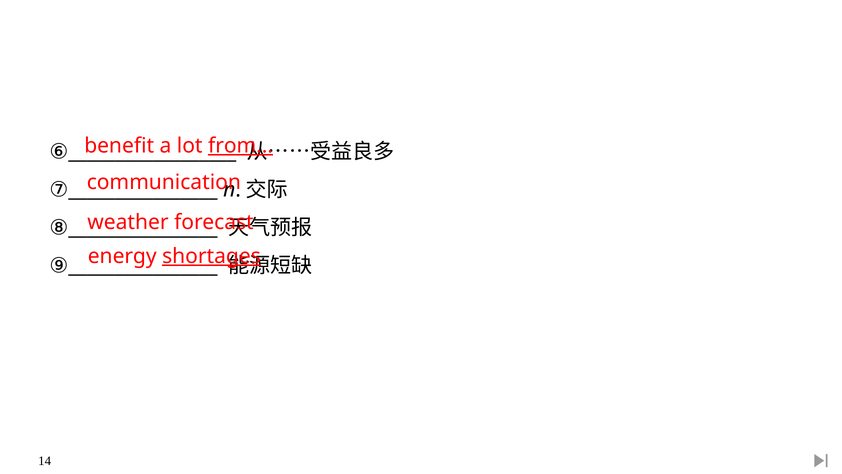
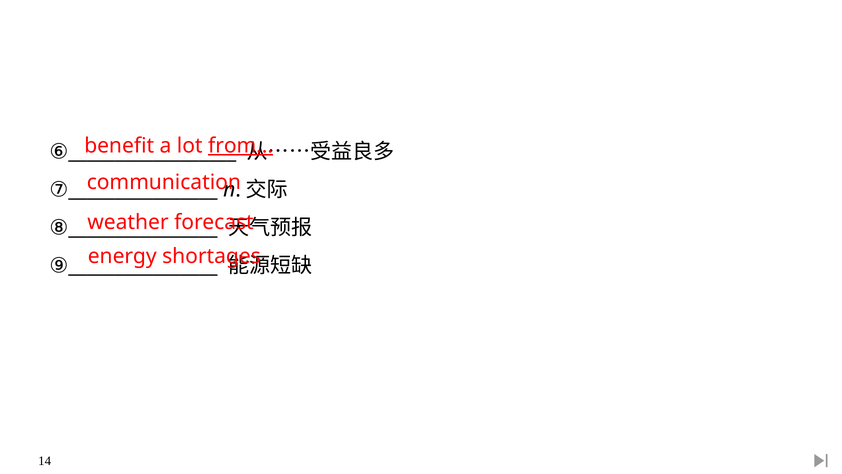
shortages underline: present -> none (212, 256)
